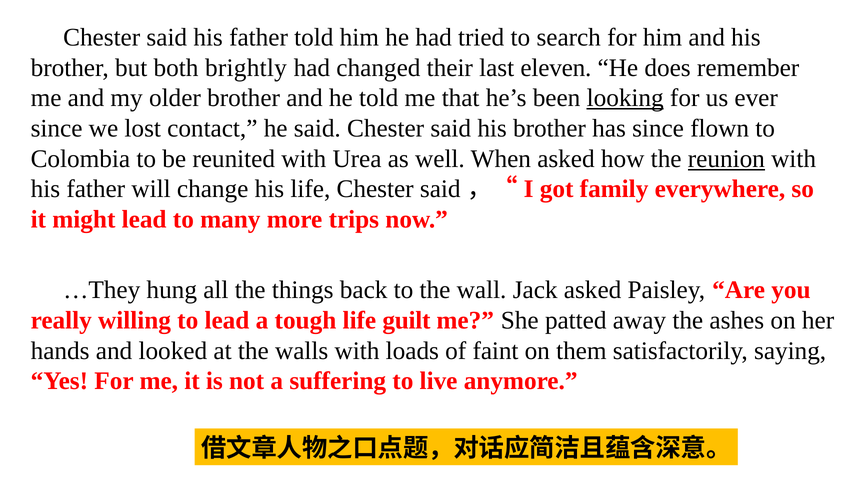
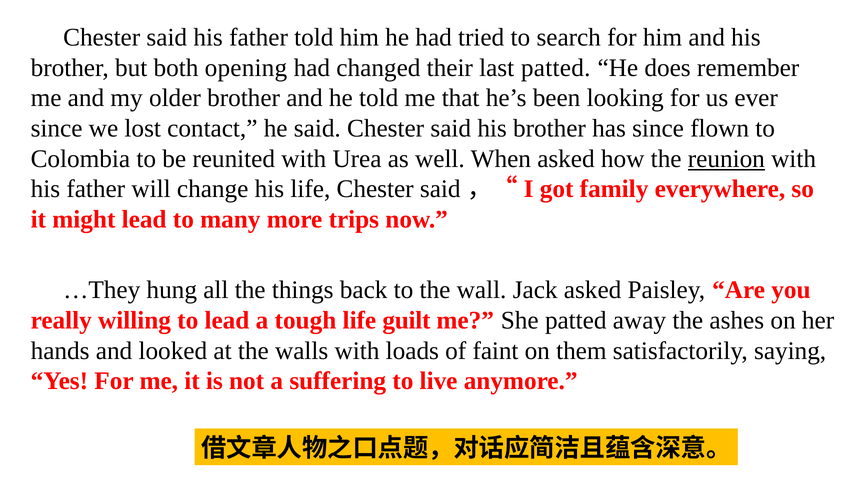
brightly: brightly -> opening (246, 68)
last eleven: eleven -> patted (556, 68)
looking underline: present -> none (625, 98)
